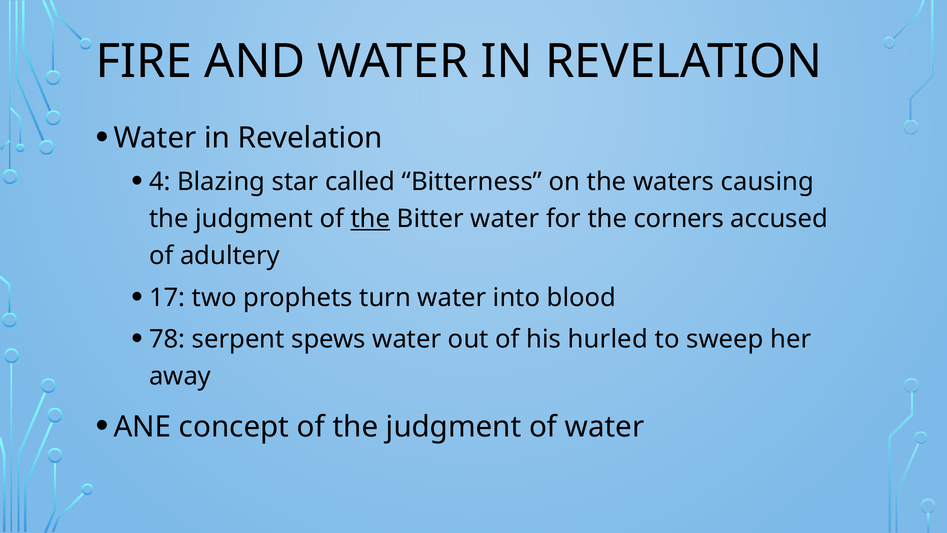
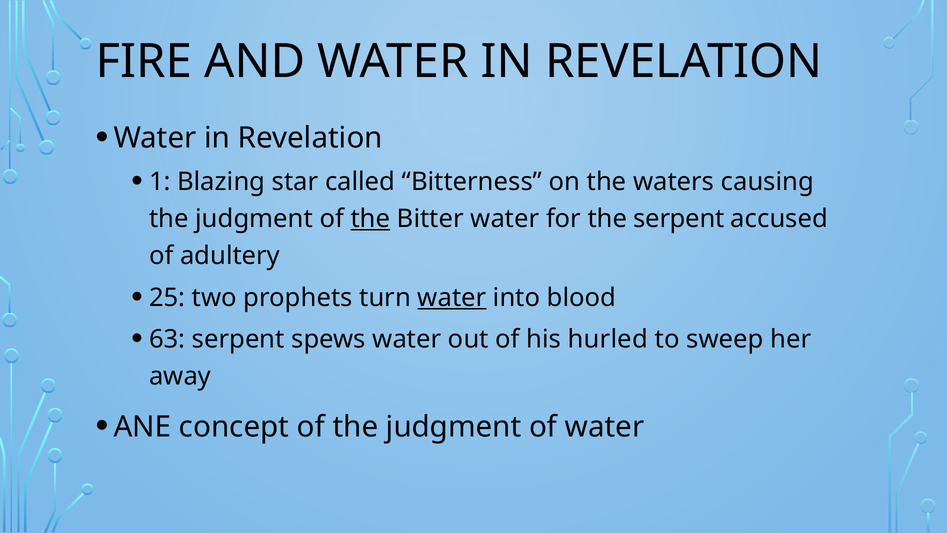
4: 4 -> 1 (160, 182)
the corners: corners -> serpent (679, 219)
17: 17 -> 25 (167, 297)
water underline: none -> present (452, 297)
78: 78 -> 63 (167, 339)
